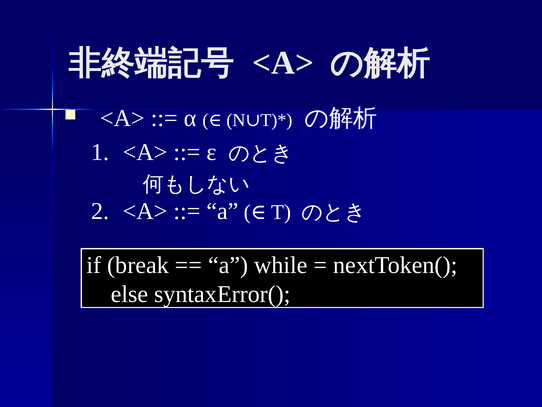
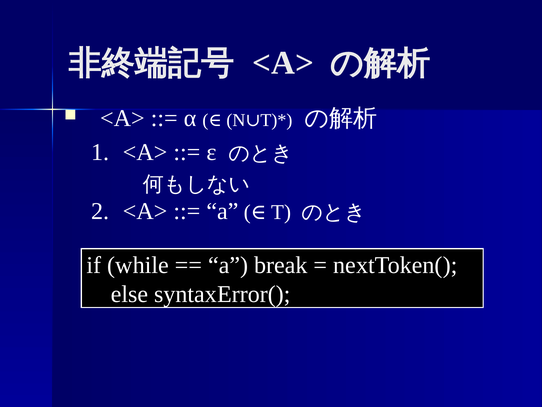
break: break -> while (138, 265)
while: while -> break (281, 265)
